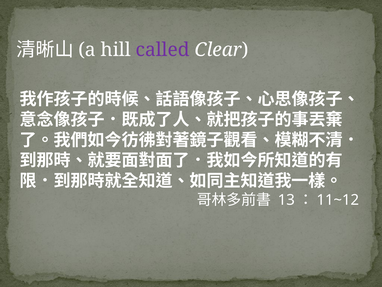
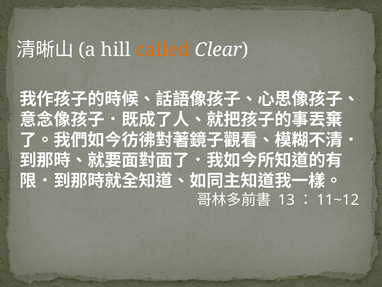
called colour: purple -> orange (163, 50)
